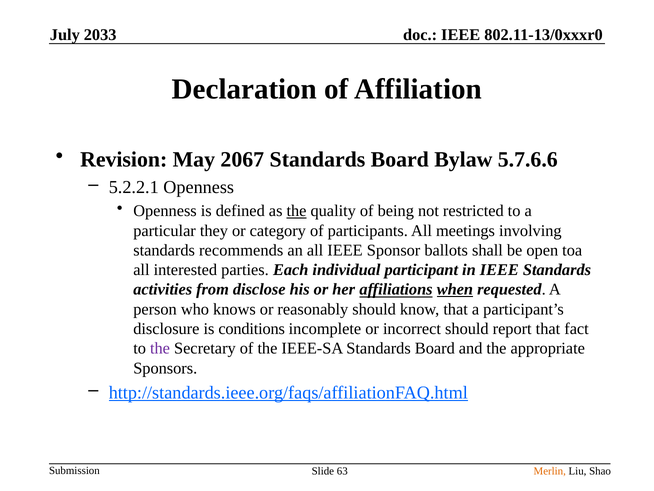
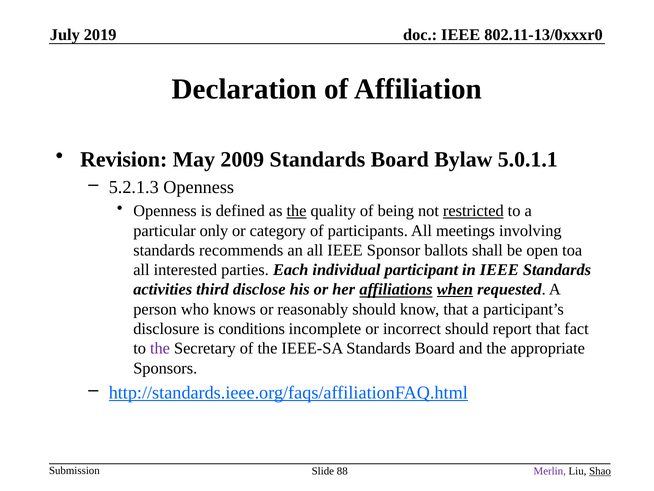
2033: 2033 -> 2019 (100, 35)
2067: 2067 -> 2009 (242, 160)
5.7.6.6: 5.7.6.6 -> 5.0.1.1 (528, 160)
5.2.2.1: 5.2.2.1 -> 5.2.1.3 (134, 187)
restricted underline: none -> present (473, 211)
they: they -> only (214, 230)
from: from -> third (213, 289)
Merlin colour: orange -> purple (550, 470)
Shao underline: none -> present (600, 470)
63: 63 -> 88 (342, 470)
